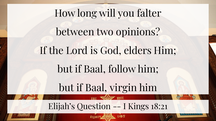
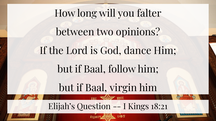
elders: elders -> dance (138, 51)
